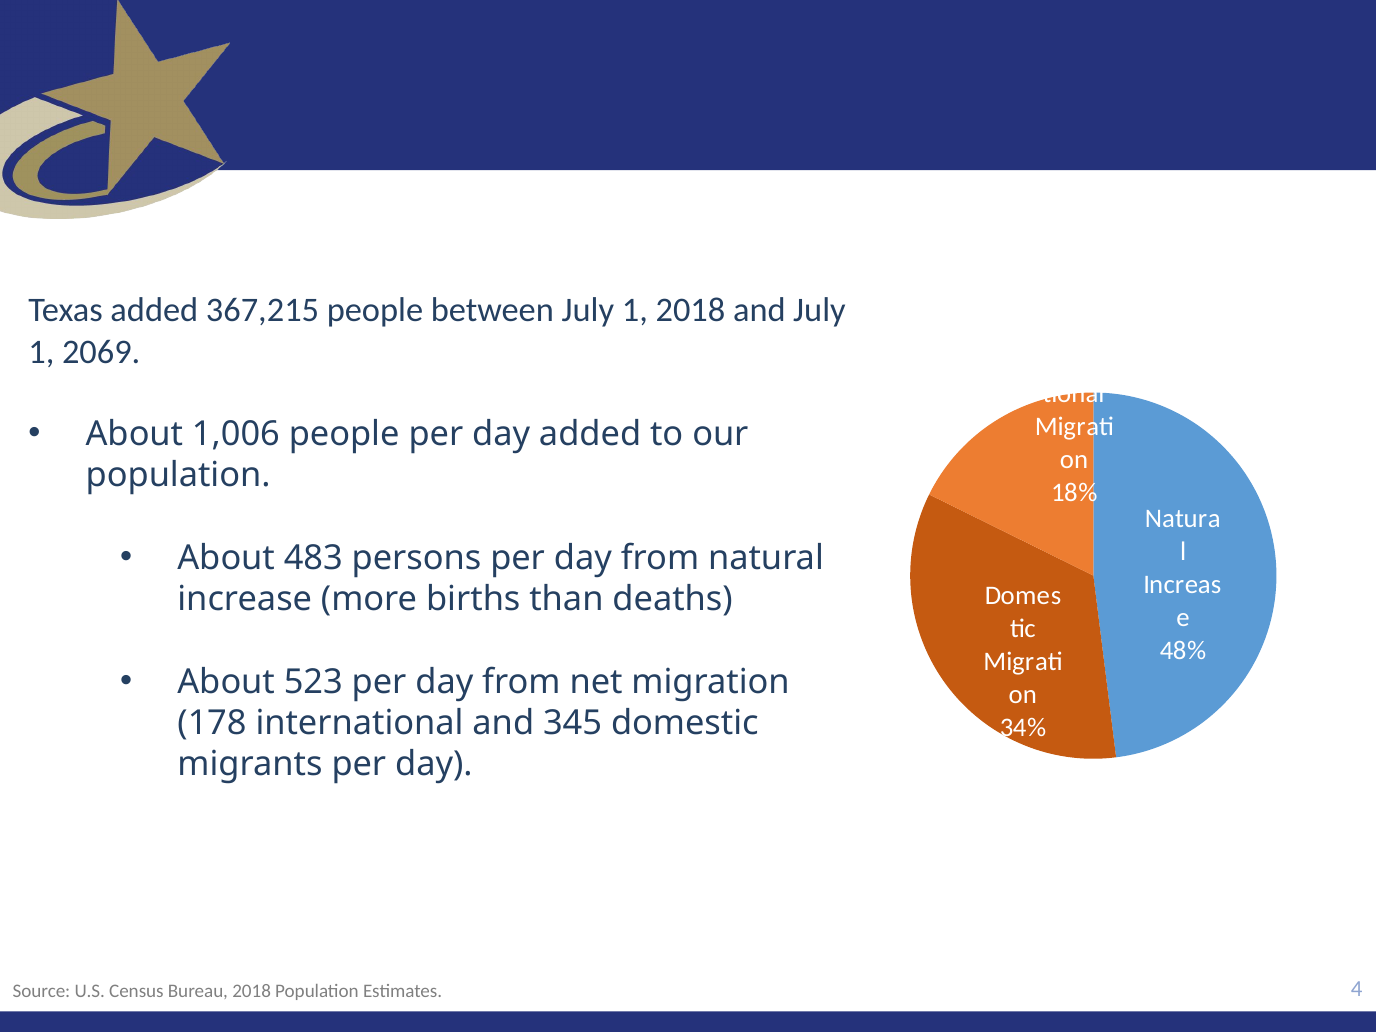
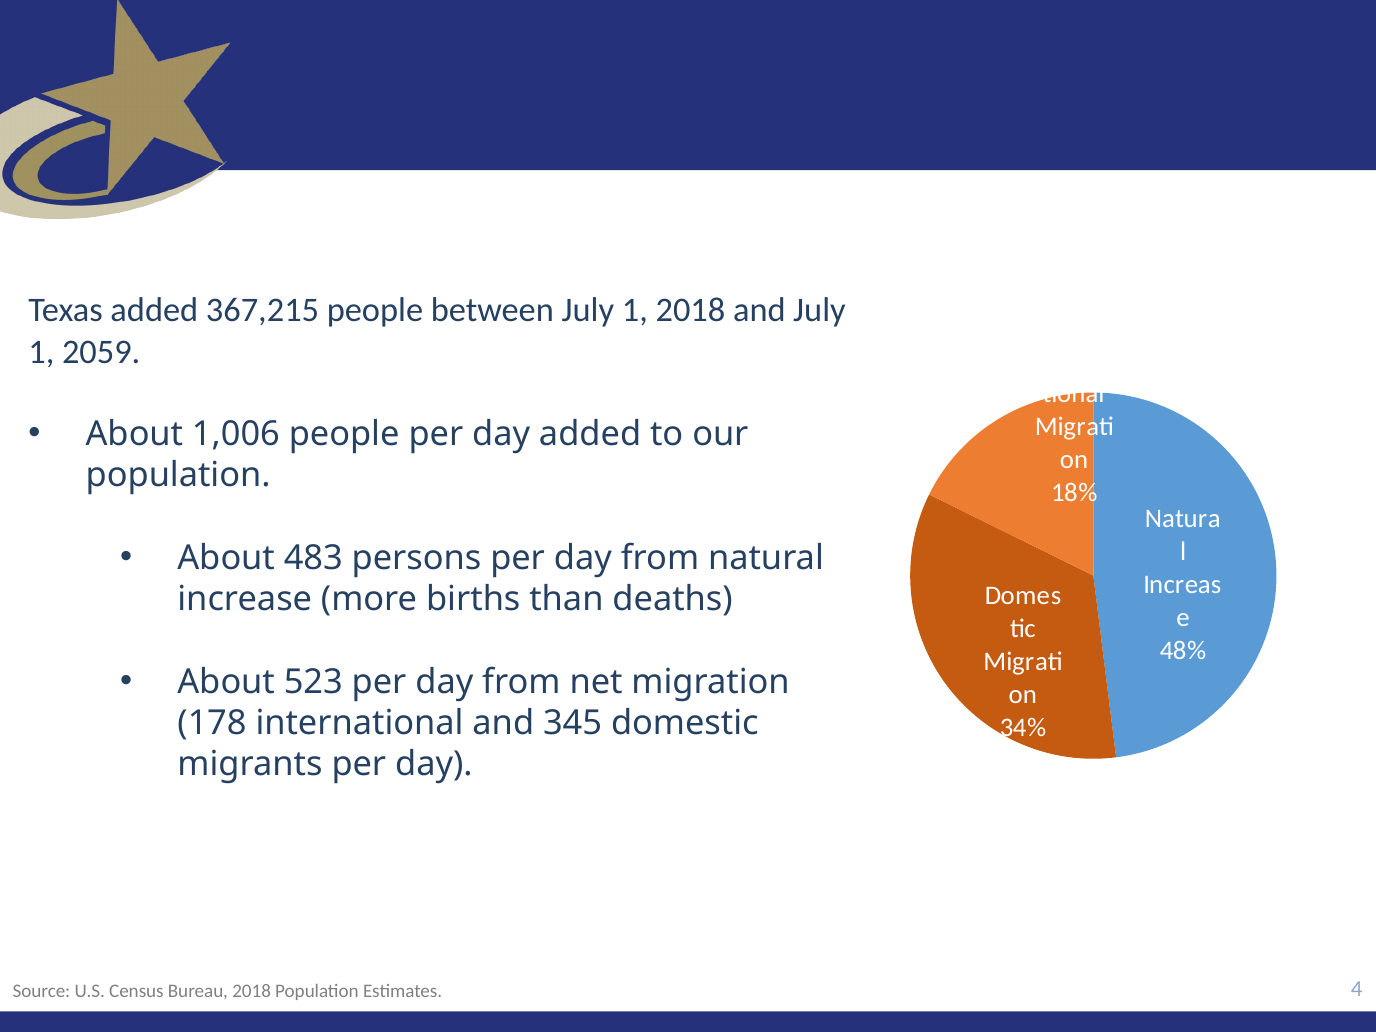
2069: 2069 -> 2059 (101, 352)
